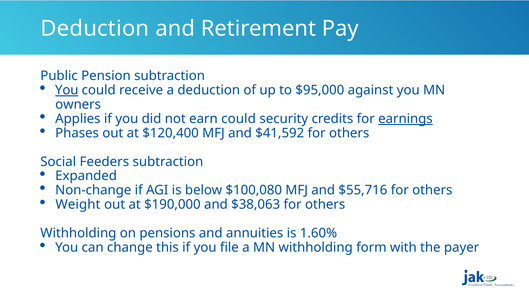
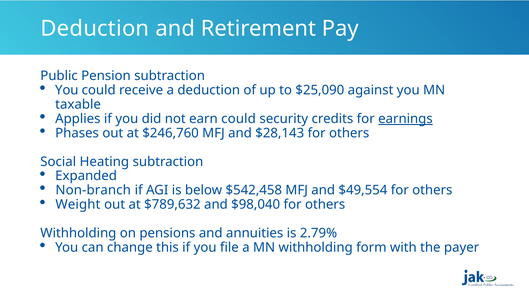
You underline: present -> none (67, 90)
$95,000: $95,000 -> $25,090 (320, 90)
owners: owners -> taxable (78, 104)
$120,400: $120,400 -> $246,760 (171, 133)
$41,592: $41,592 -> $28,143 (280, 133)
Feeders: Feeders -> Heating (104, 161)
Non-change: Non-change -> Non-branch (93, 190)
$100,080: $100,080 -> $542,458 (254, 190)
$55,716: $55,716 -> $49,554 (363, 190)
$190,000: $190,000 -> $789,632 (172, 204)
$38,063: $38,063 -> $98,040 (256, 204)
1.60%: 1.60% -> 2.79% (319, 233)
